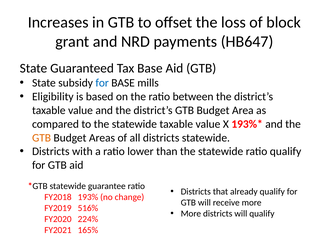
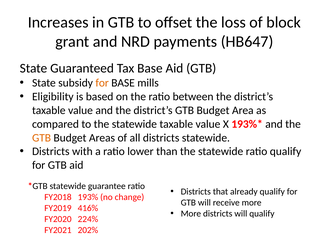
for colour: blue -> orange (102, 83)
516%: 516% -> 416% (88, 208)
165%: 165% -> 202% (88, 230)
